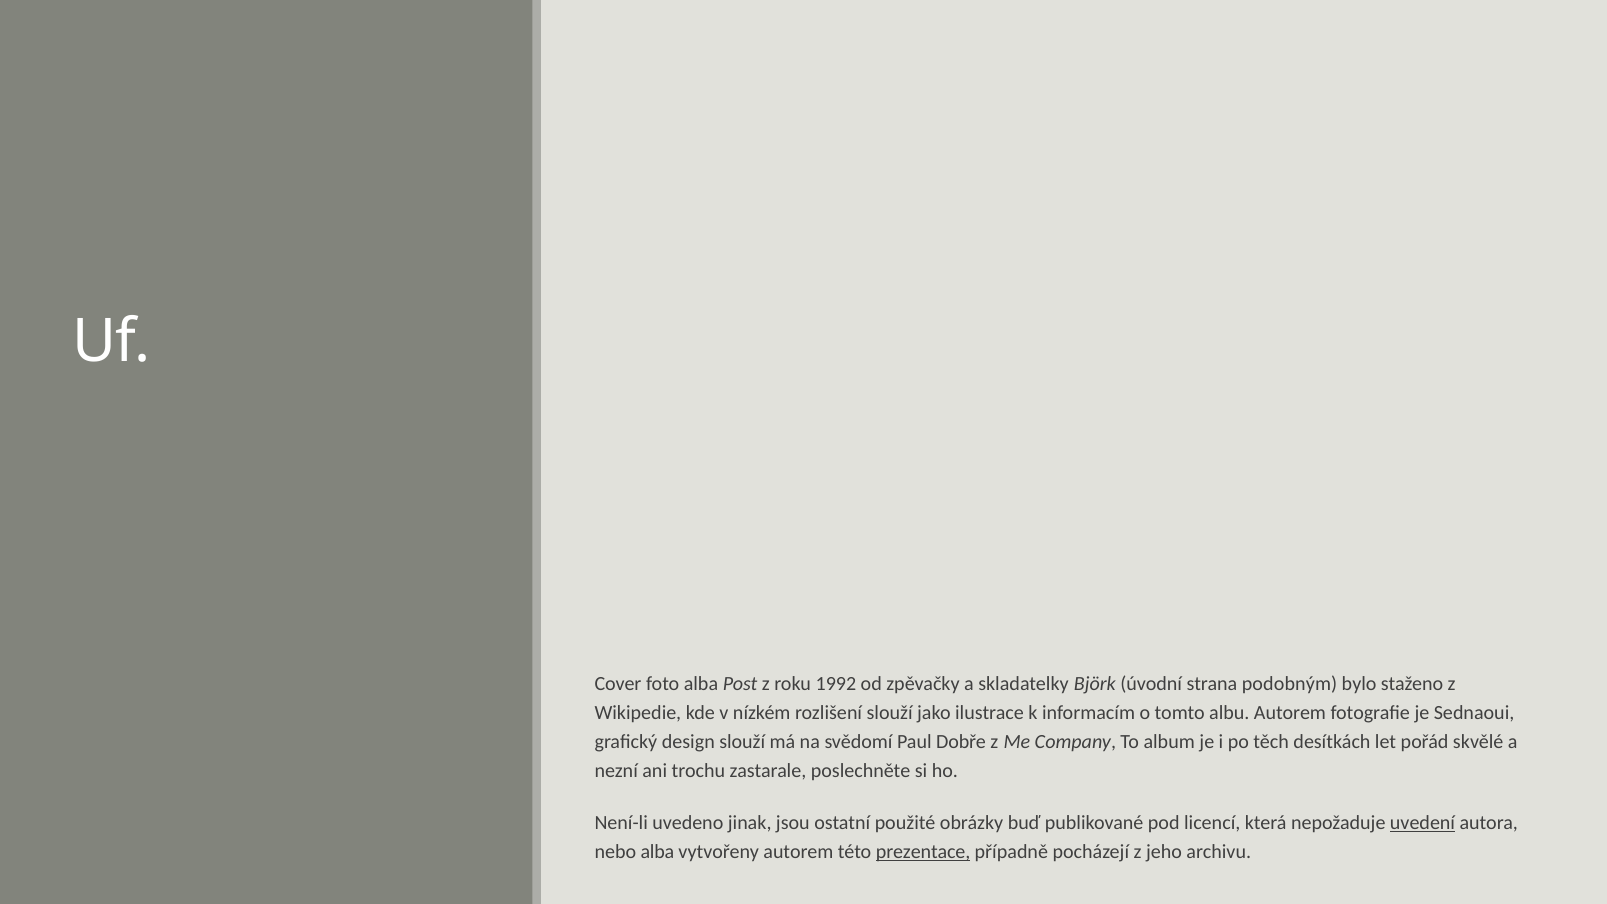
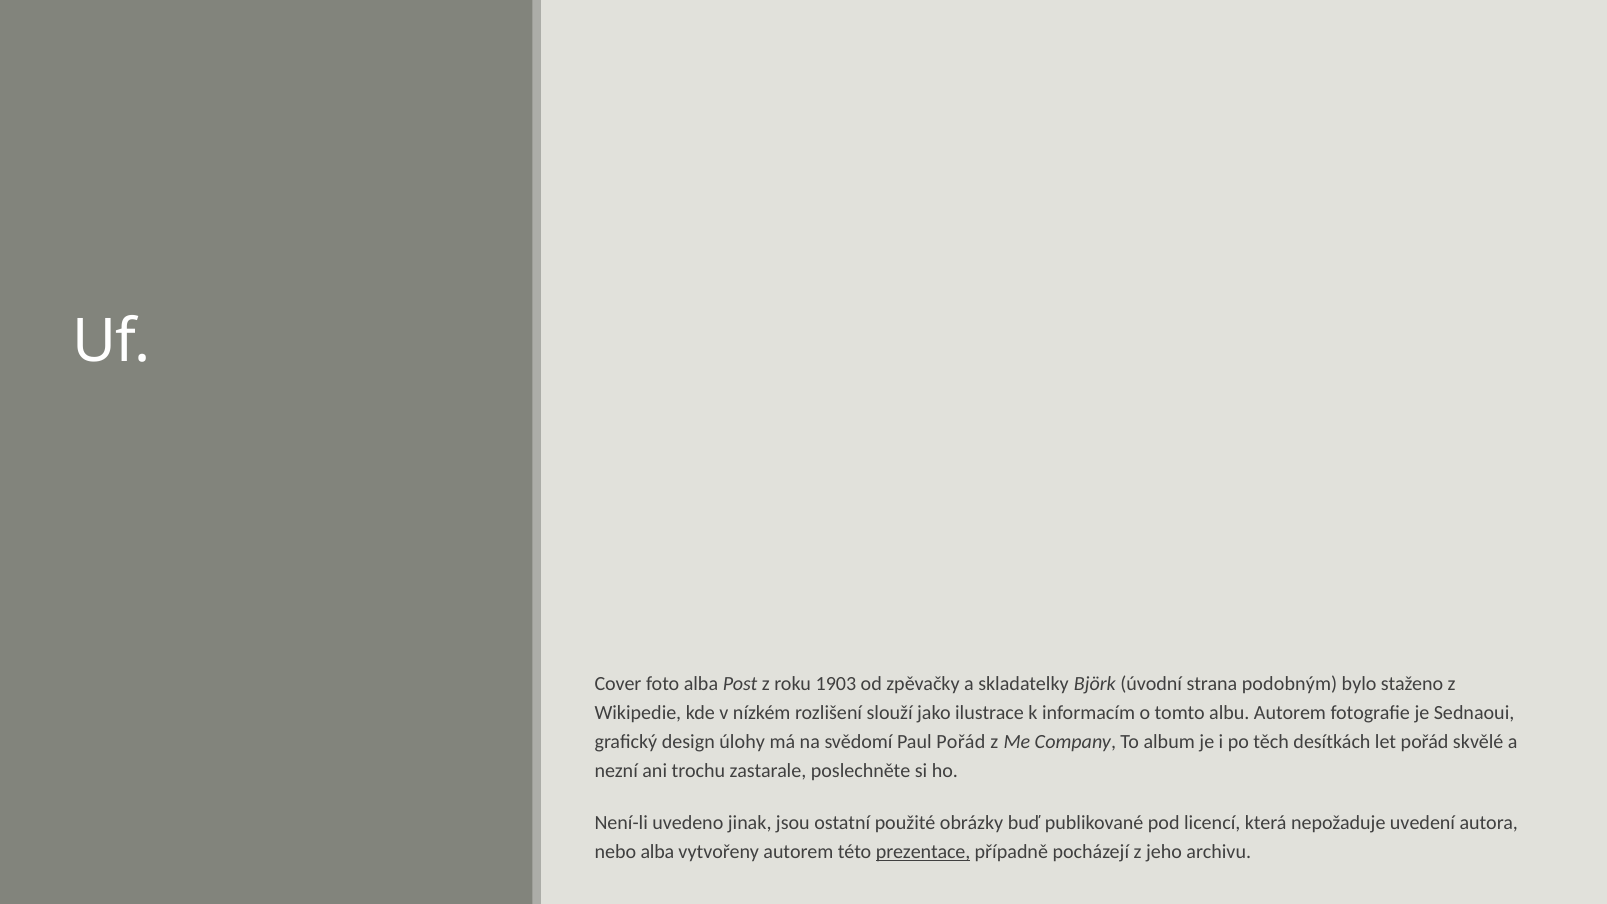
1992: 1992 -> 1903 (836, 684)
design slouží: slouží -> úlohy (742, 742)
Paul Dobře: Dobře -> Pořád (961, 742)
uvedení underline: present -> none (1423, 823)
